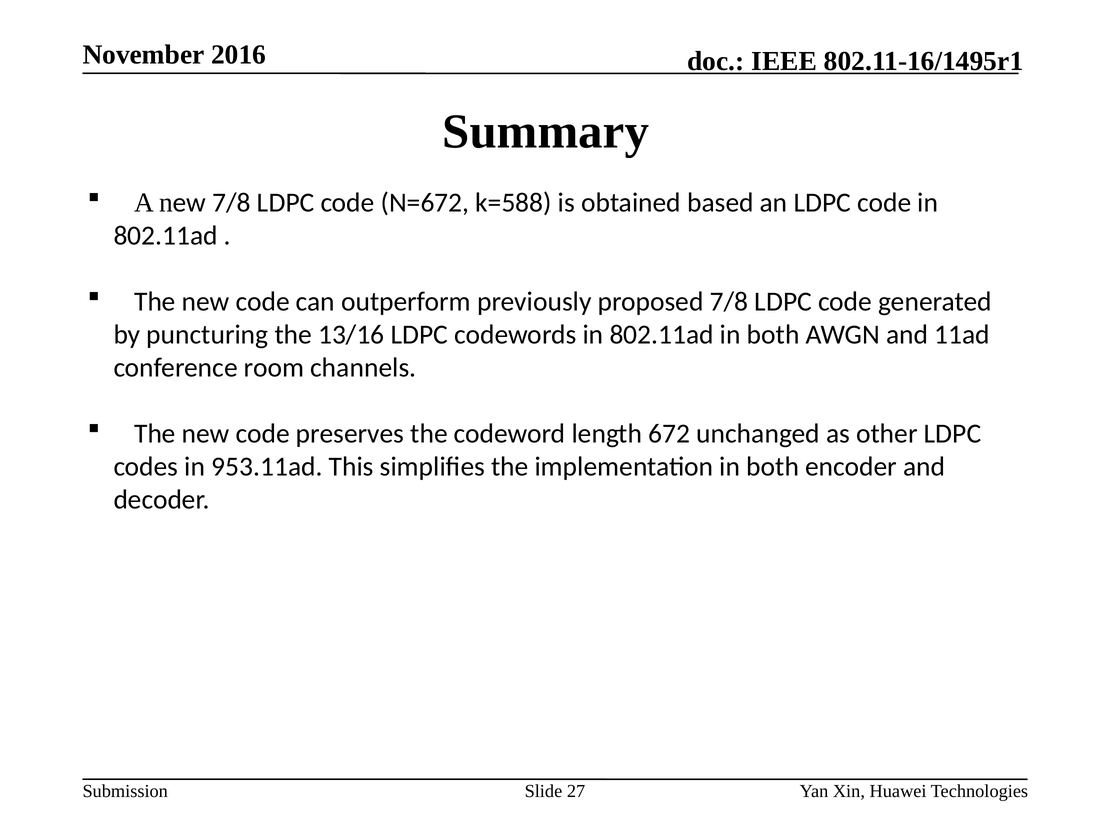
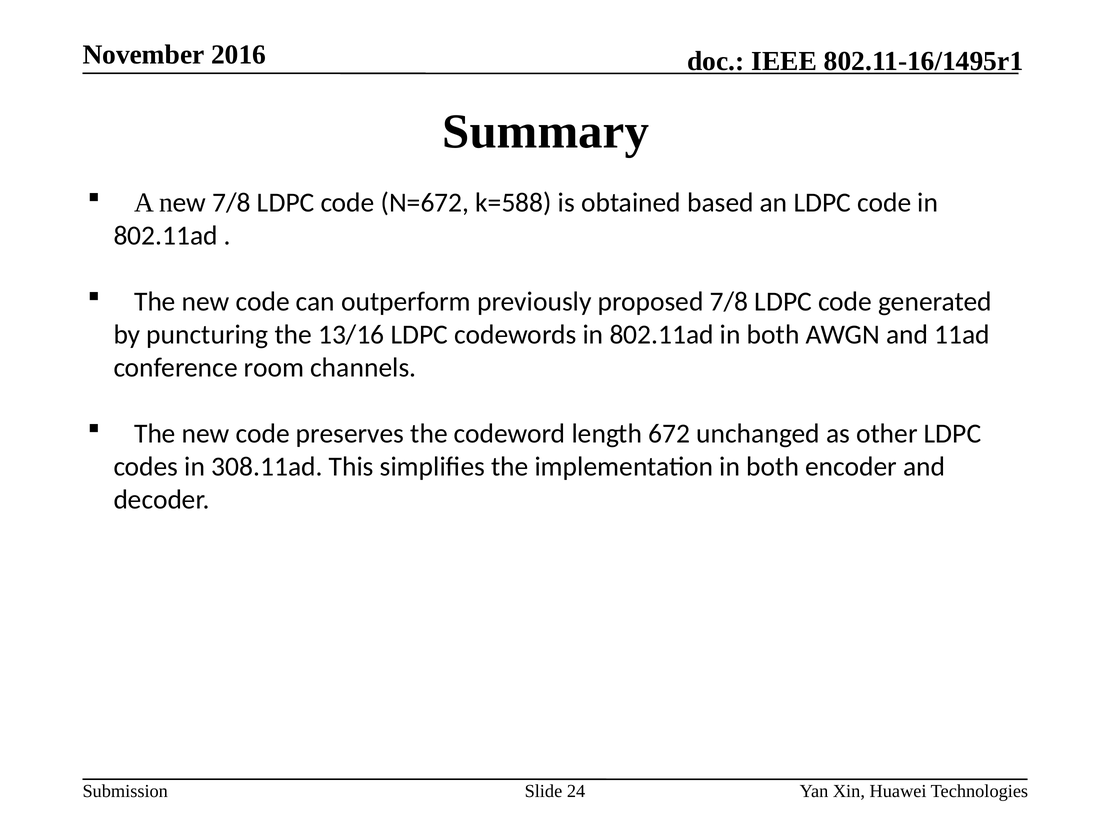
953.11ad: 953.11ad -> 308.11ad (267, 467)
27: 27 -> 24 (576, 792)
